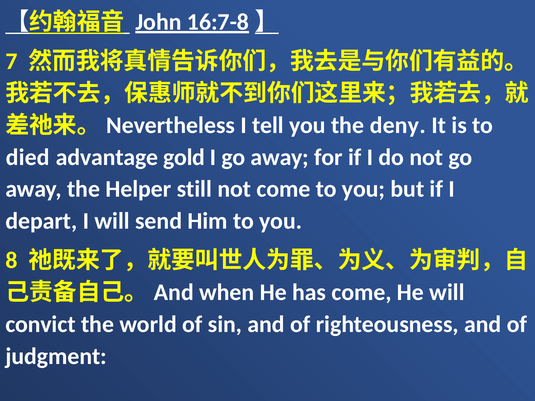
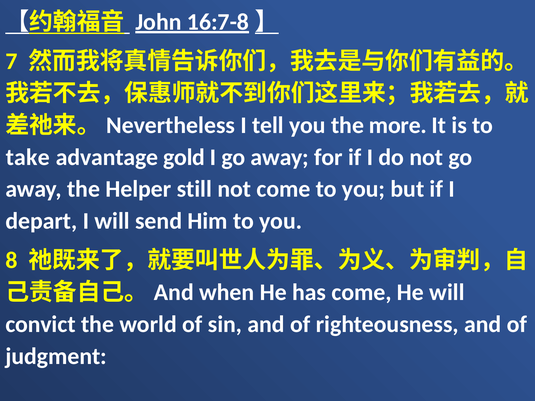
deny: deny -> more (398, 125)
died: died -> take (28, 157)
